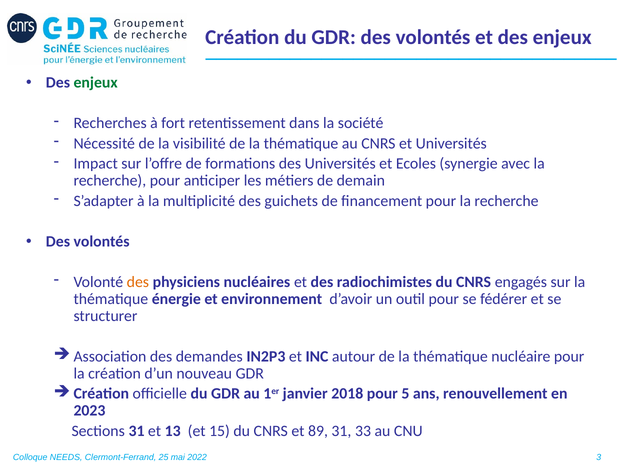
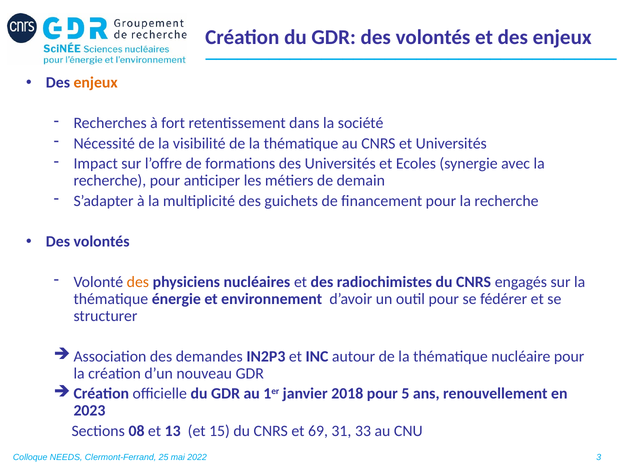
enjeux colour: green -> orange (96, 83)
Sections 31: 31 -> 08 (137, 431)
89: 89 -> 69 (318, 431)
